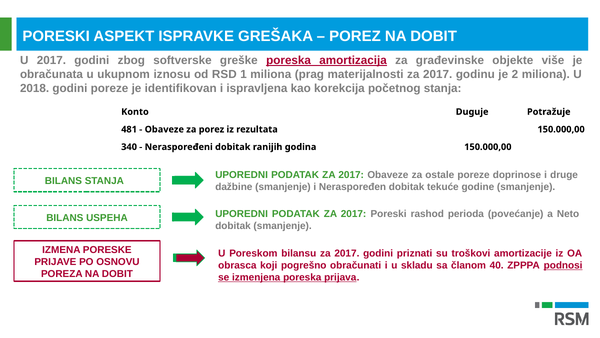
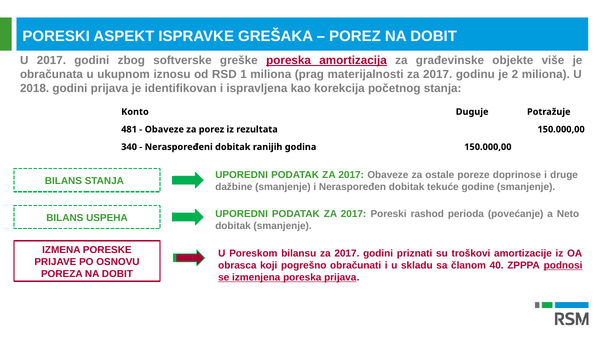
godini poreze: poreze -> prijava (110, 88)
